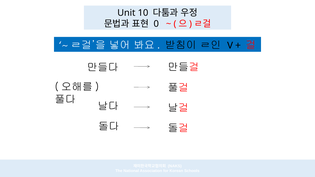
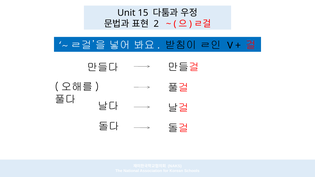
10: 10 -> 15 (143, 13)
0: 0 -> 2 (156, 24)
